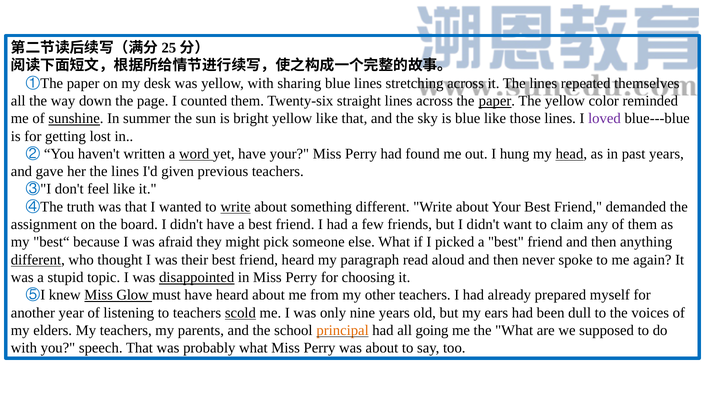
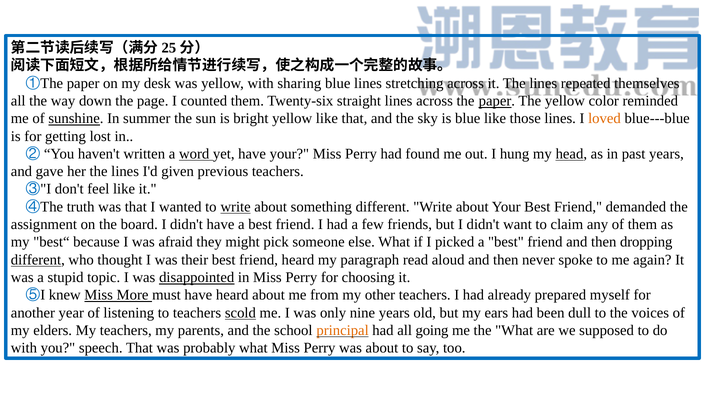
loved colour: purple -> orange (604, 118)
anything: anything -> dropping (646, 242)
Glow: Glow -> More (133, 295)
